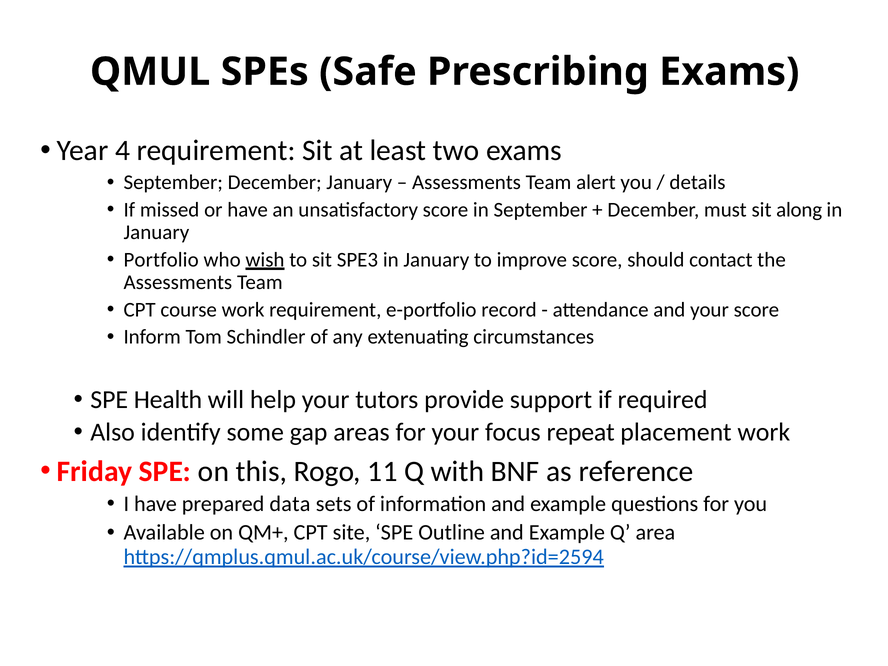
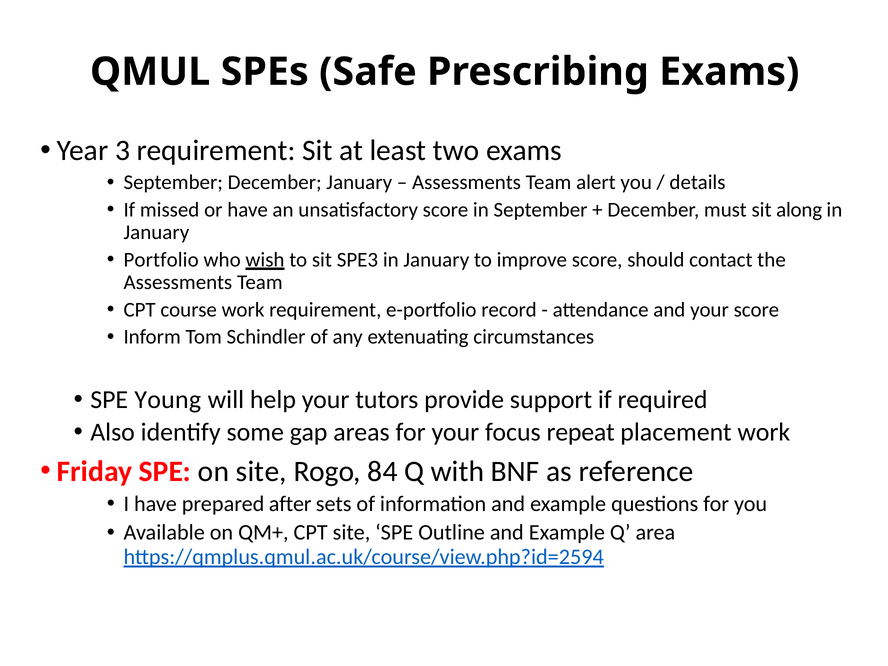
4: 4 -> 3 (123, 150)
Health: Health -> Young (168, 400)
on this: this -> site (261, 471)
11: 11 -> 84 (382, 471)
data: data -> after (290, 504)
